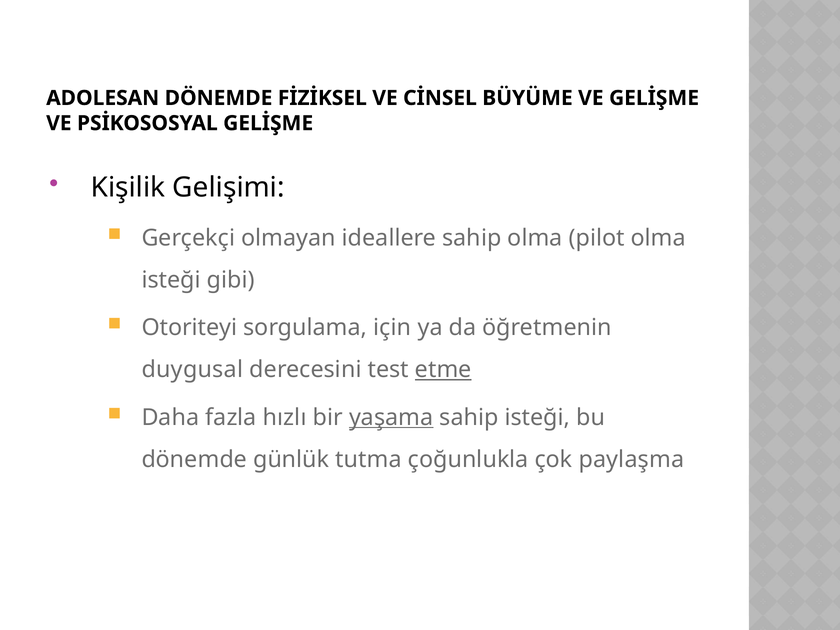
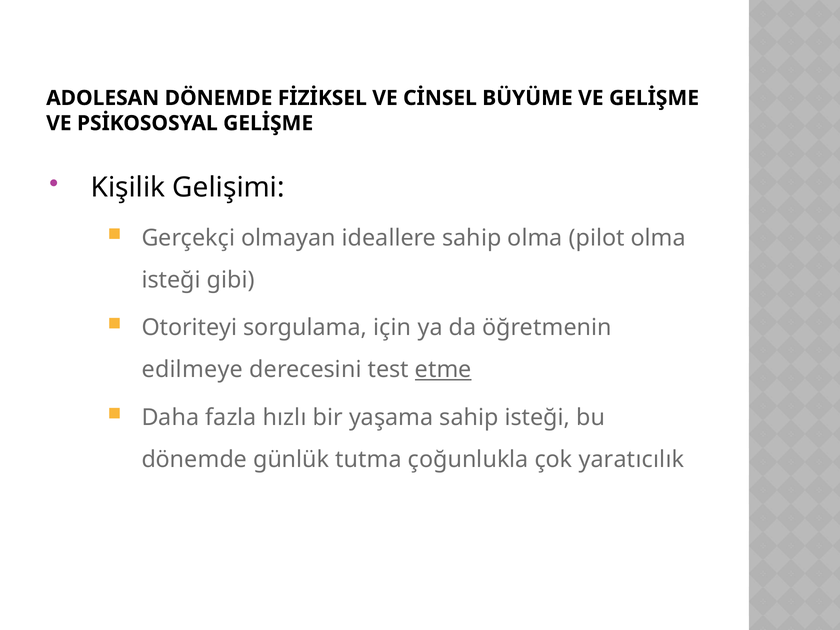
duygusal: duygusal -> edilmeye (192, 370)
yaşama underline: present -> none (391, 417)
paylaşma: paylaşma -> yaratıcılık (631, 459)
